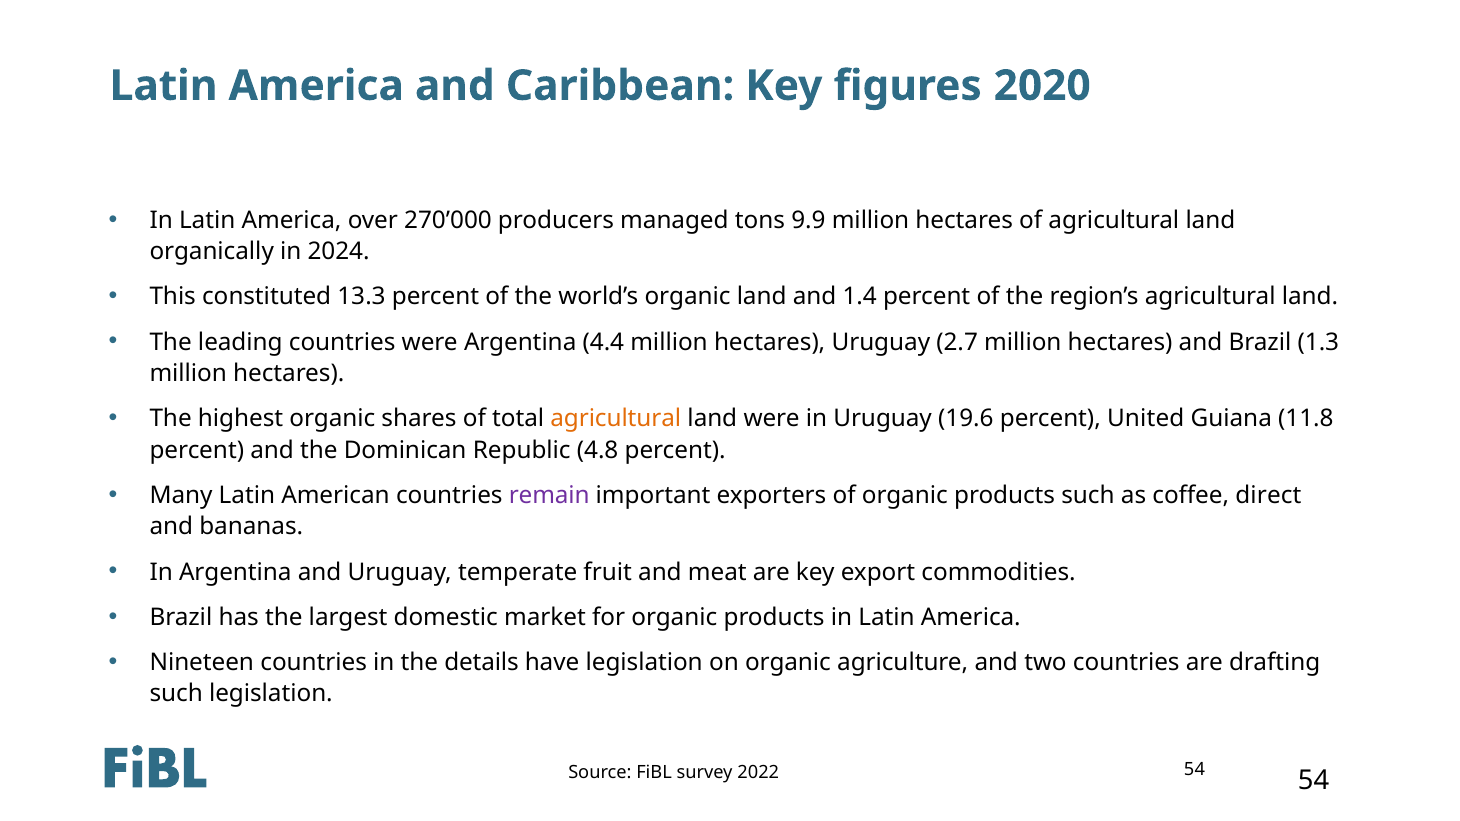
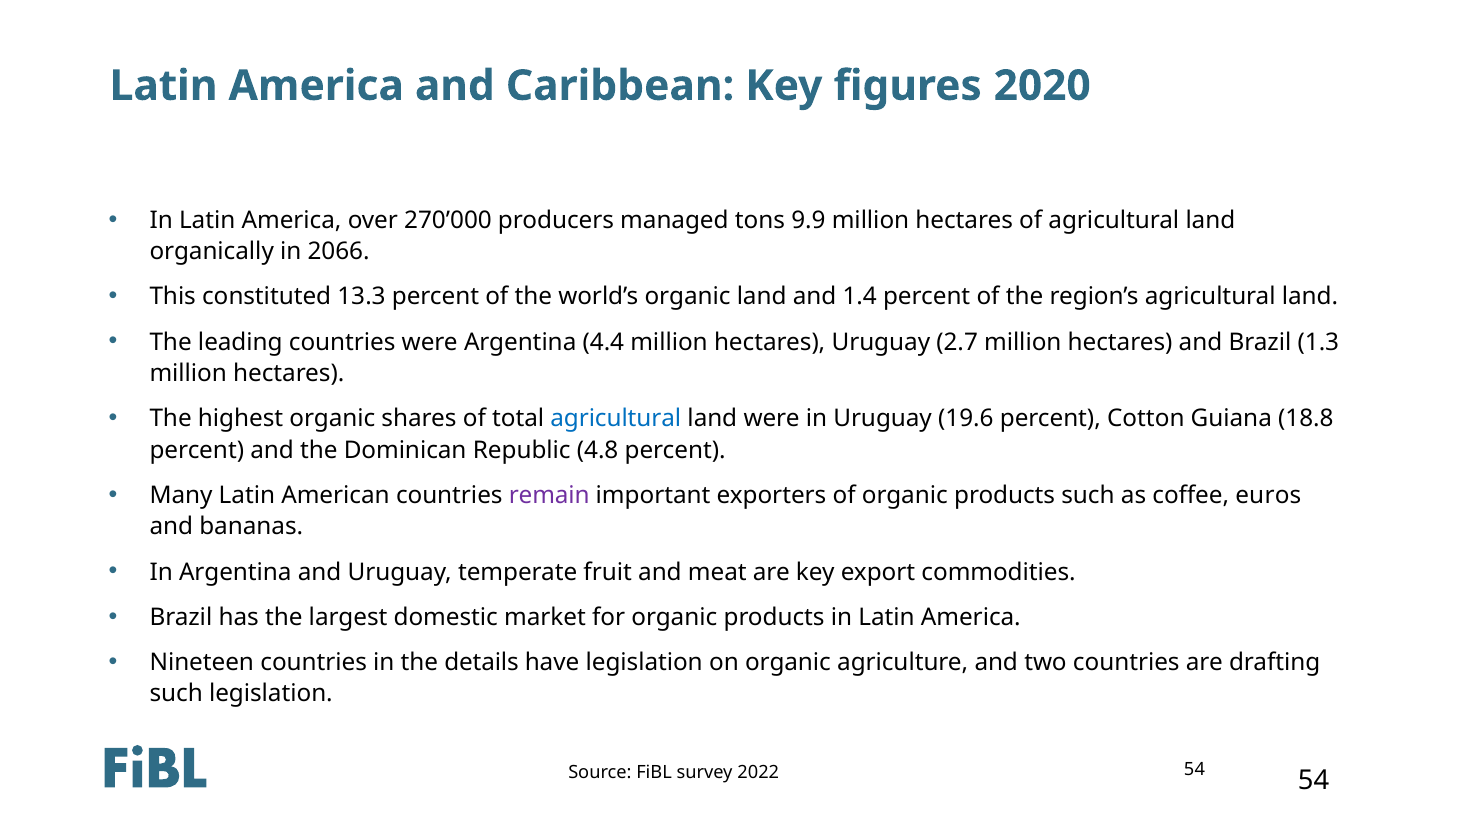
2024: 2024 -> 2066 (339, 252)
agricultural colour: orange -> blue (616, 419)
United: United -> Cotton (1146, 419)
11.8: 11.8 -> 18.8 (1306, 419)
direct: direct -> euros (1268, 495)
